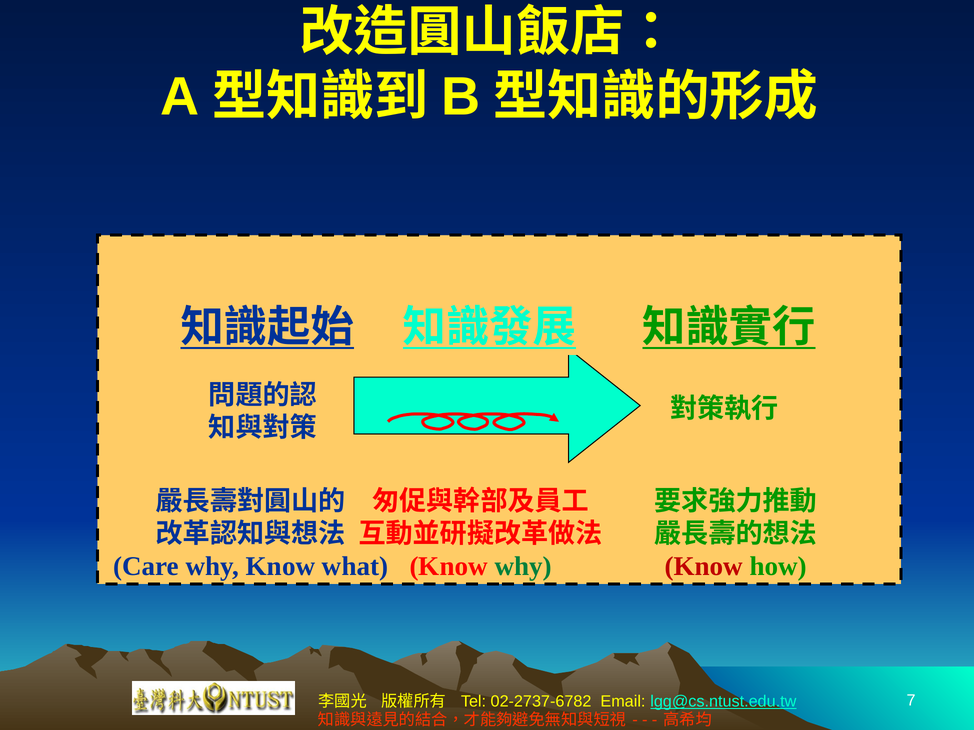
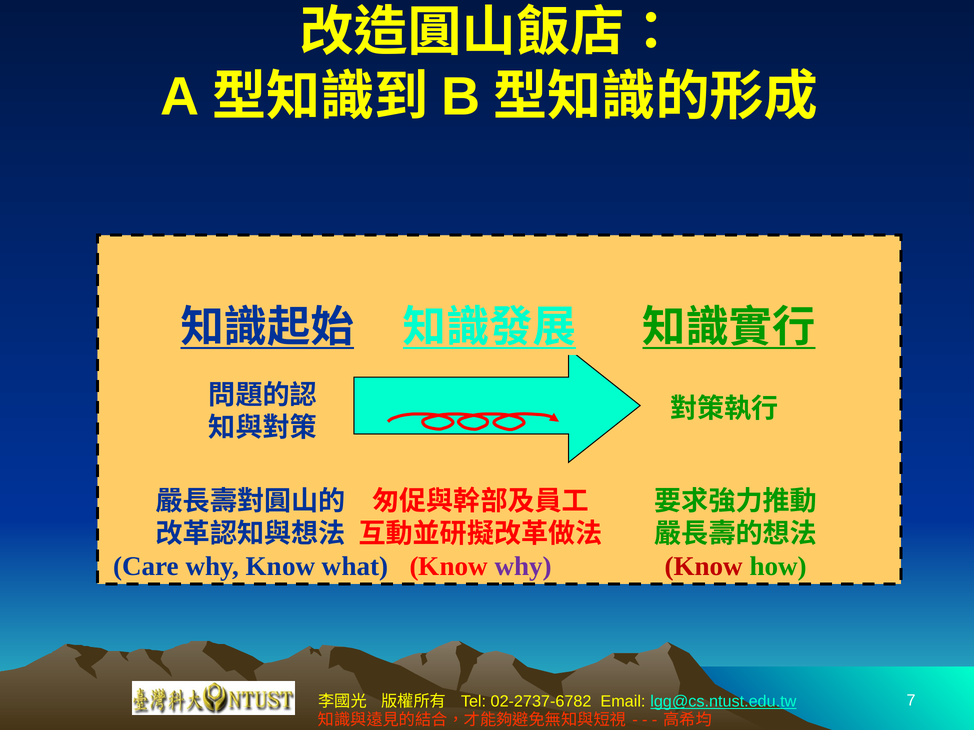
why colour: green -> purple (523, 567)
